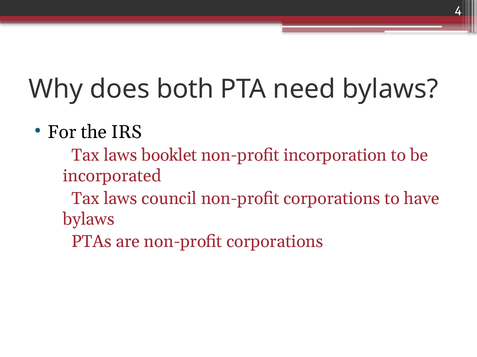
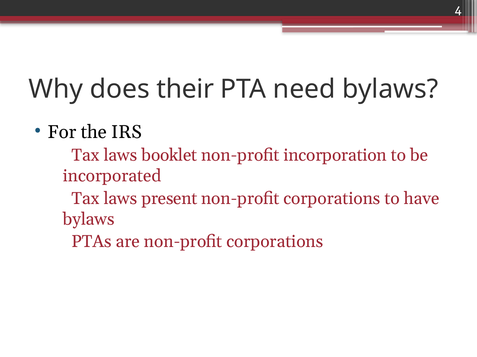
both: both -> their (185, 89)
council: council -> present (169, 199)
